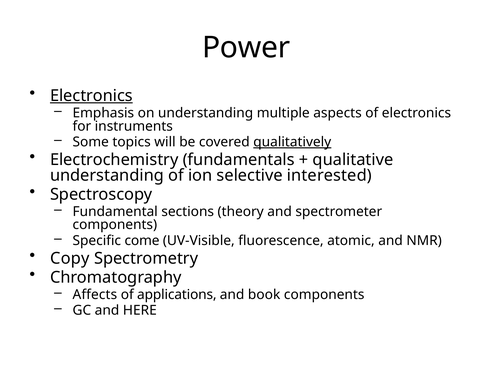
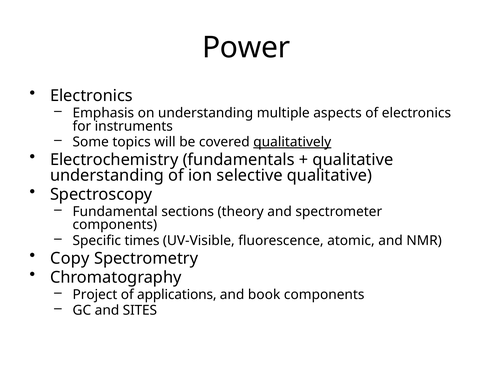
Electronics underline: present -> none (91, 96)
selective interested: interested -> qualitative (329, 175)
come: come -> times (142, 241)
Affects: Affects -> Project (95, 295)
HERE: HERE -> SITES (140, 310)
